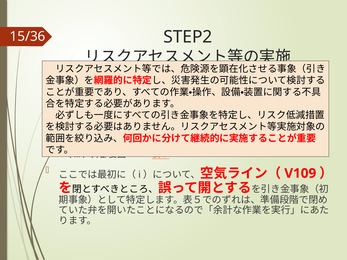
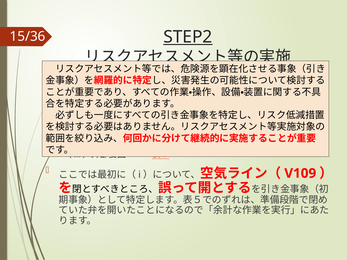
STEP2 underline: none -> present (188, 37)
